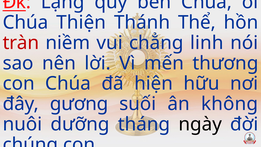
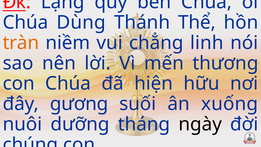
Thiện: Thiện -> Dùng (81, 22)
tràn colour: red -> orange (21, 43)
không: không -> xuống (230, 104)
